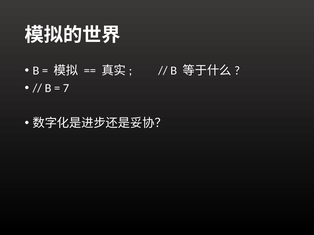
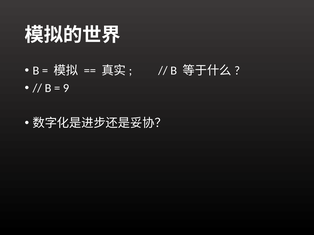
7: 7 -> 9 (66, 88)
